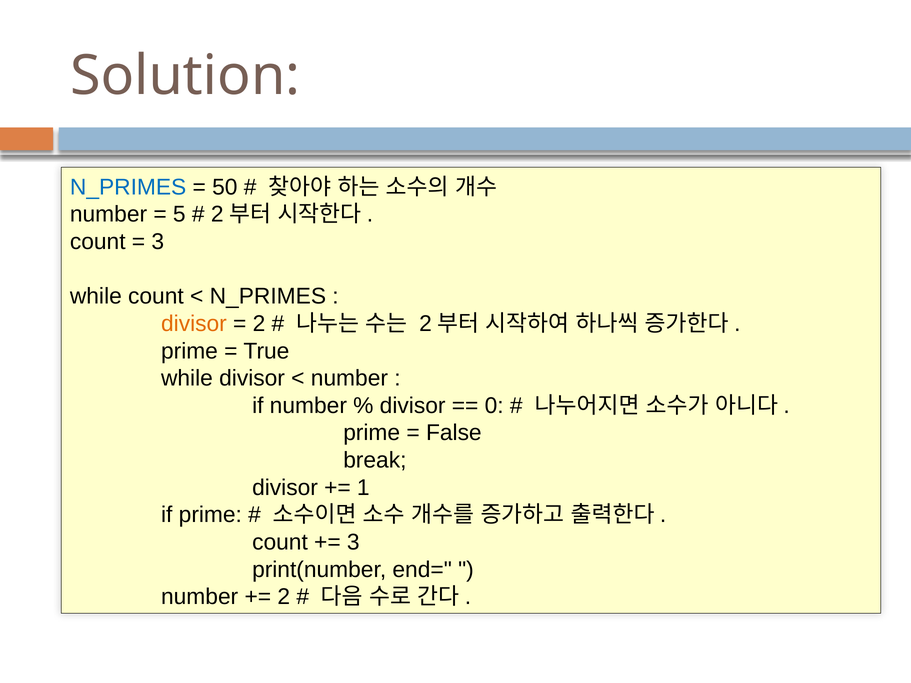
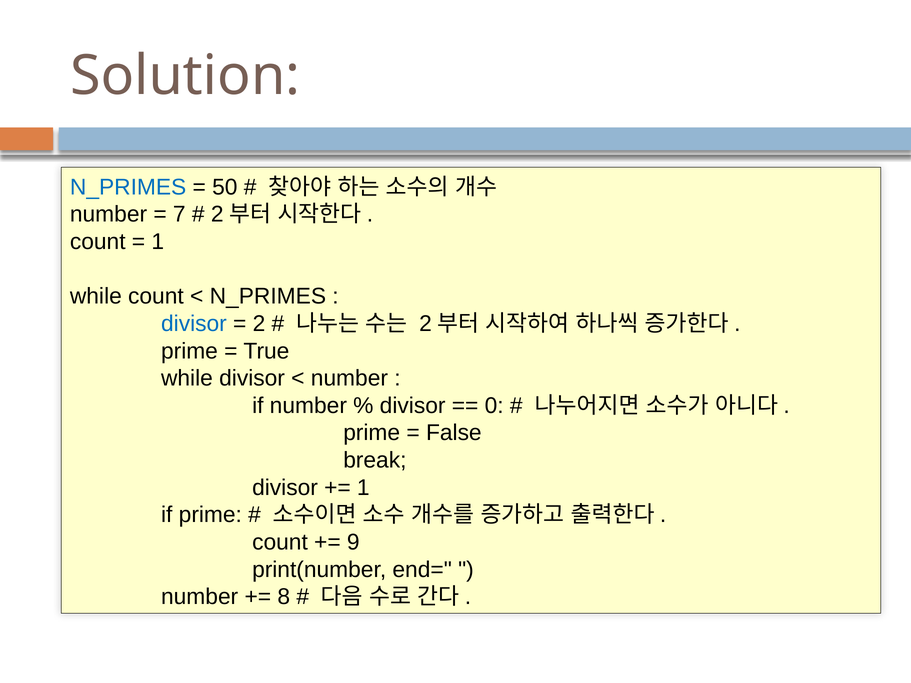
5: 5 -> 7 (179, 214)
3: 3 -> 1 (158, 242)
divisor colour: orange -> blue (194, 324)
3: 3 -> 9 (353, 542)
2: 2 -> 8 (284, 597)
